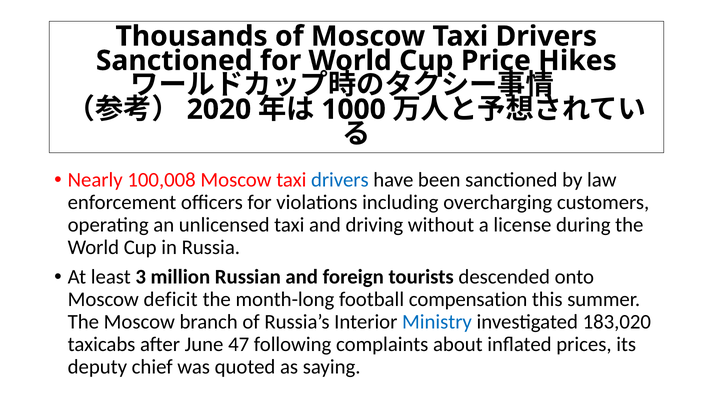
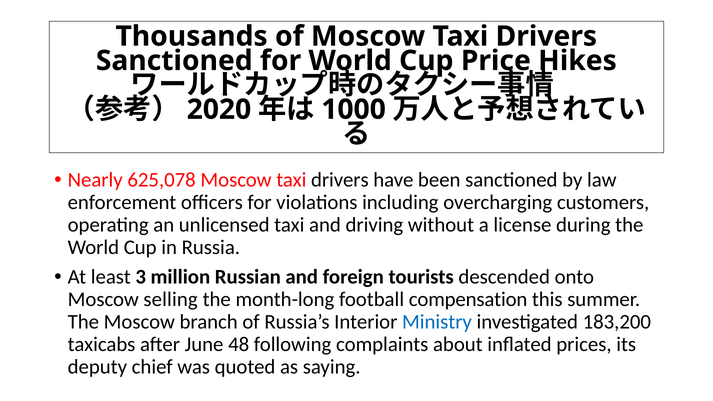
100,008: 100,008 -> 625,078 (162, 180)
drivers colour: blue -> black (340, 180)
deficit: deficit -> selling (171, 300)
183,020: 183,020 -> 183,200 (617, 322)
47: 47 -> 48 (239, 344)
